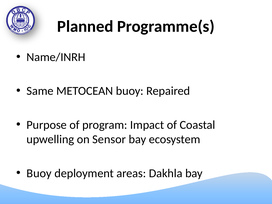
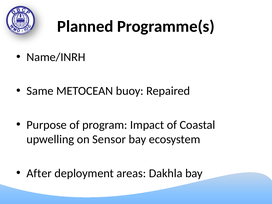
Buoy: Buoy -> After (39, 173)
